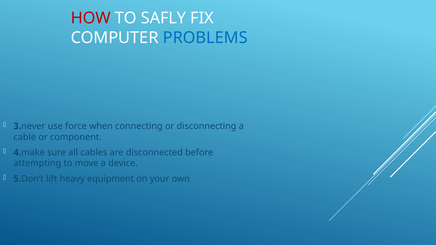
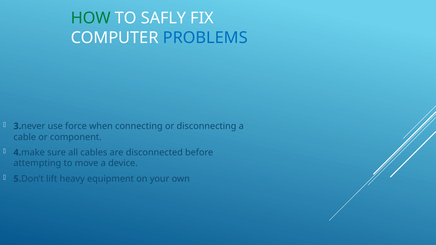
HOW colour: red -> green (91, 18)
